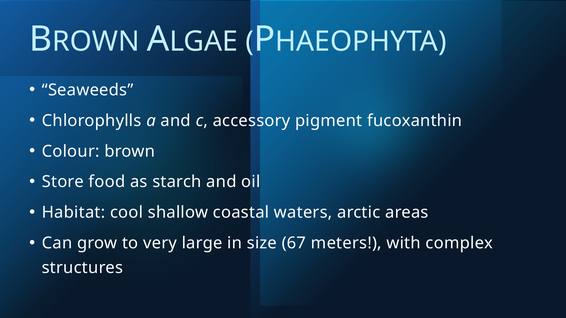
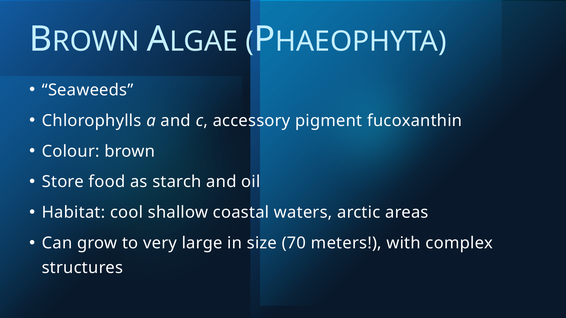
67: 67 -> 70 (294, 243)
